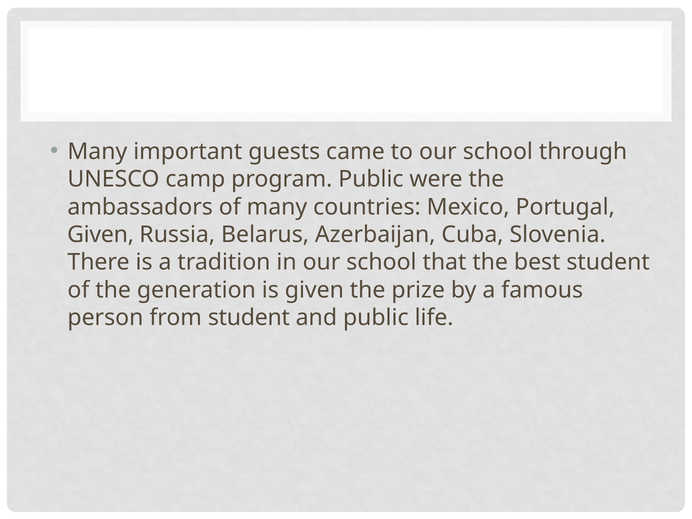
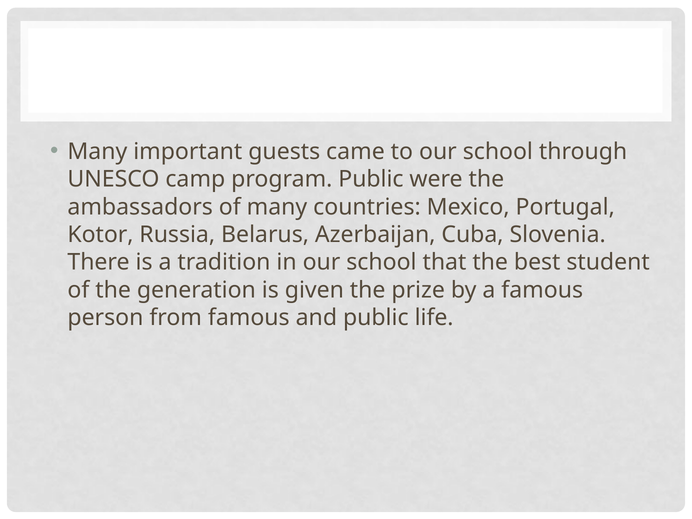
Given: Given -> Kotor (100, 235)
from student: student -> famous (249, 318)
